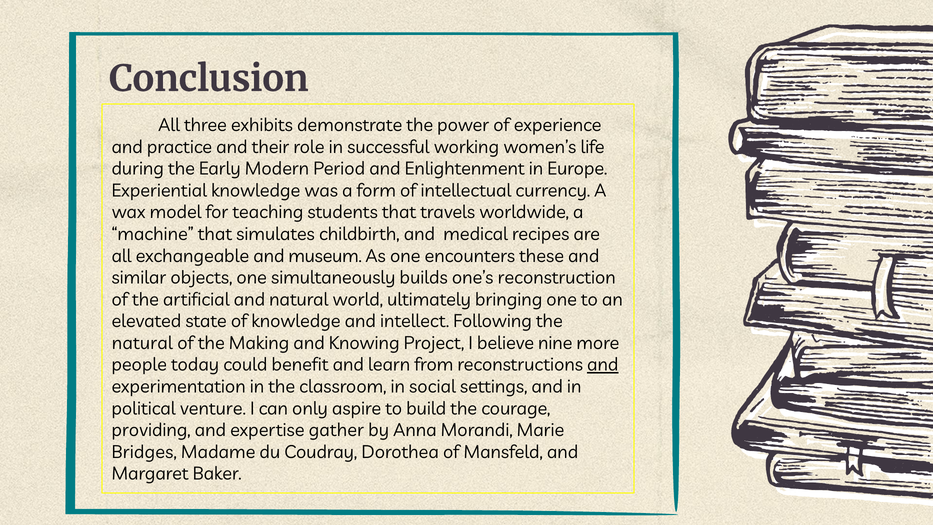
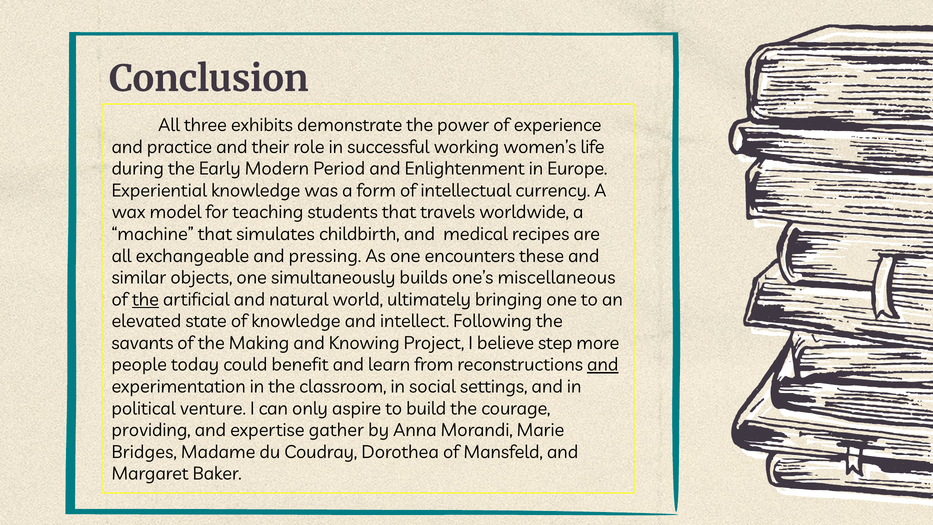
museum: museum -> pressing (325, 256)
reconstruction: reconstruction -> miscellaneous (557, 278)
the underline: none -> present (145, 300)
natural: natural -> savants (142, 343)
nine: nine -> step (555, 343)
